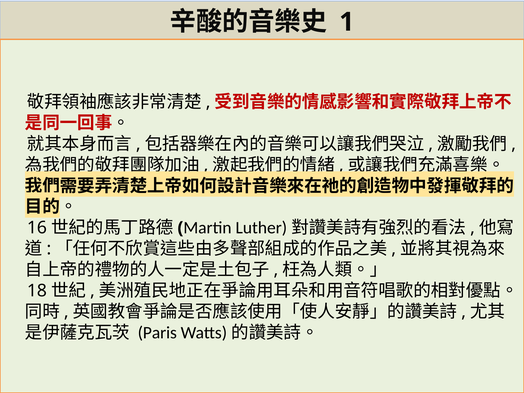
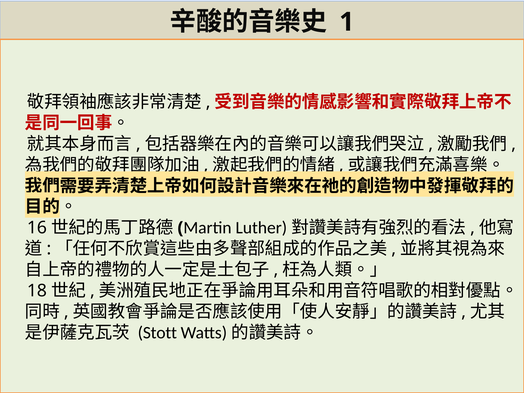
Paris: Paris -> Stott (157, 333)
